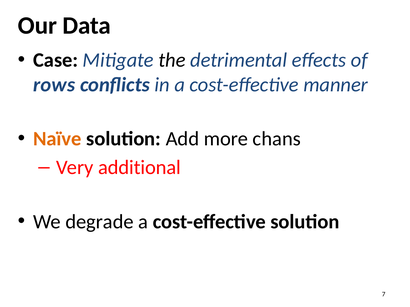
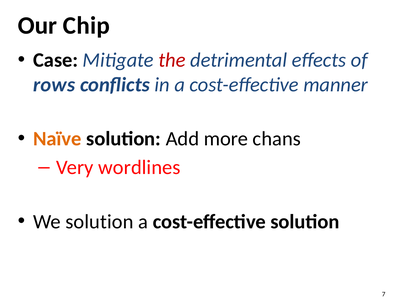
Data: Data -> Chip (86, 26)
the colour: black -> red (172, 60)
additional: additional -> wordlines (139, 168)
We degrade: degrade -> solution (99, 222)
